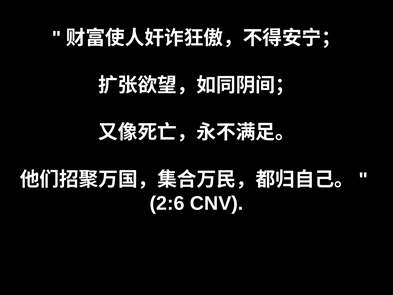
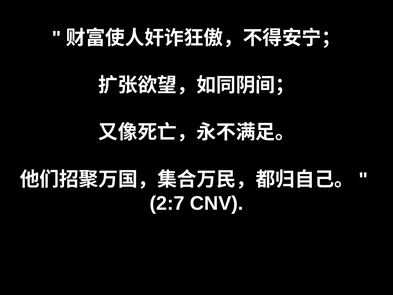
2:6: 2:6 -> 2:7 (167, 203)
